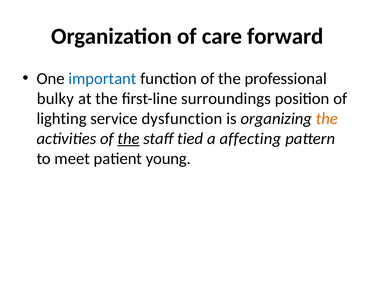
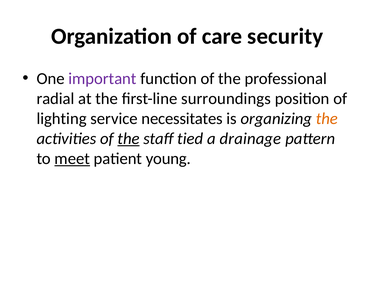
forward: forward -> security (285, 36)
important colour: blue -> purple (102, 79)
bulky: bulky -> radial (56, 99)
dysfunction: dysfunction -> necessitates (182, 119)
affecting: affecting -> drainage (250, 139)
meet underline: none -> present (72, 159)
